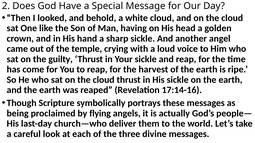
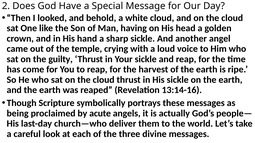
17:14-16: 17:14-16 -> 13:14-16 (182, 90)
flying: flying -> acute (100, 114)
